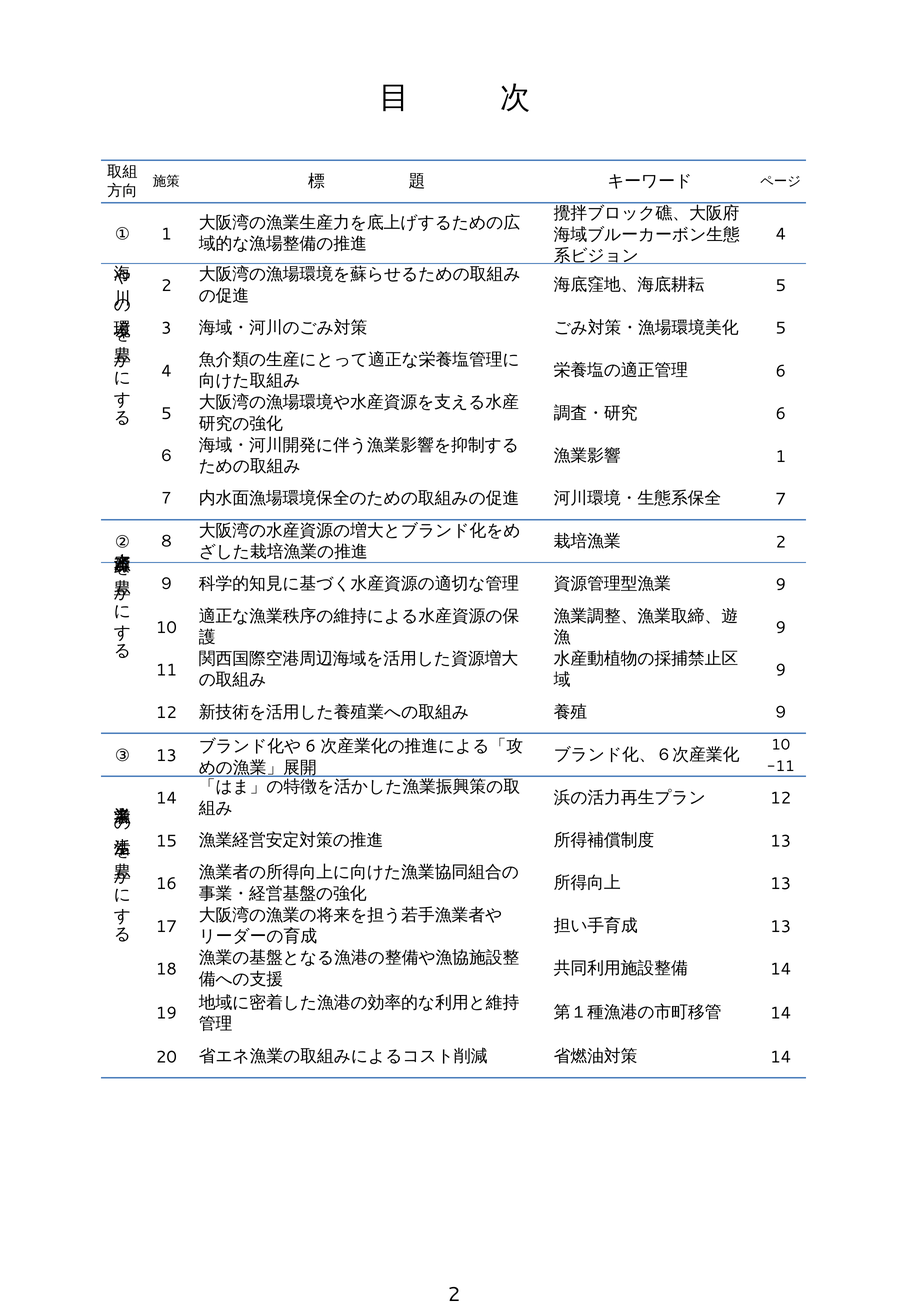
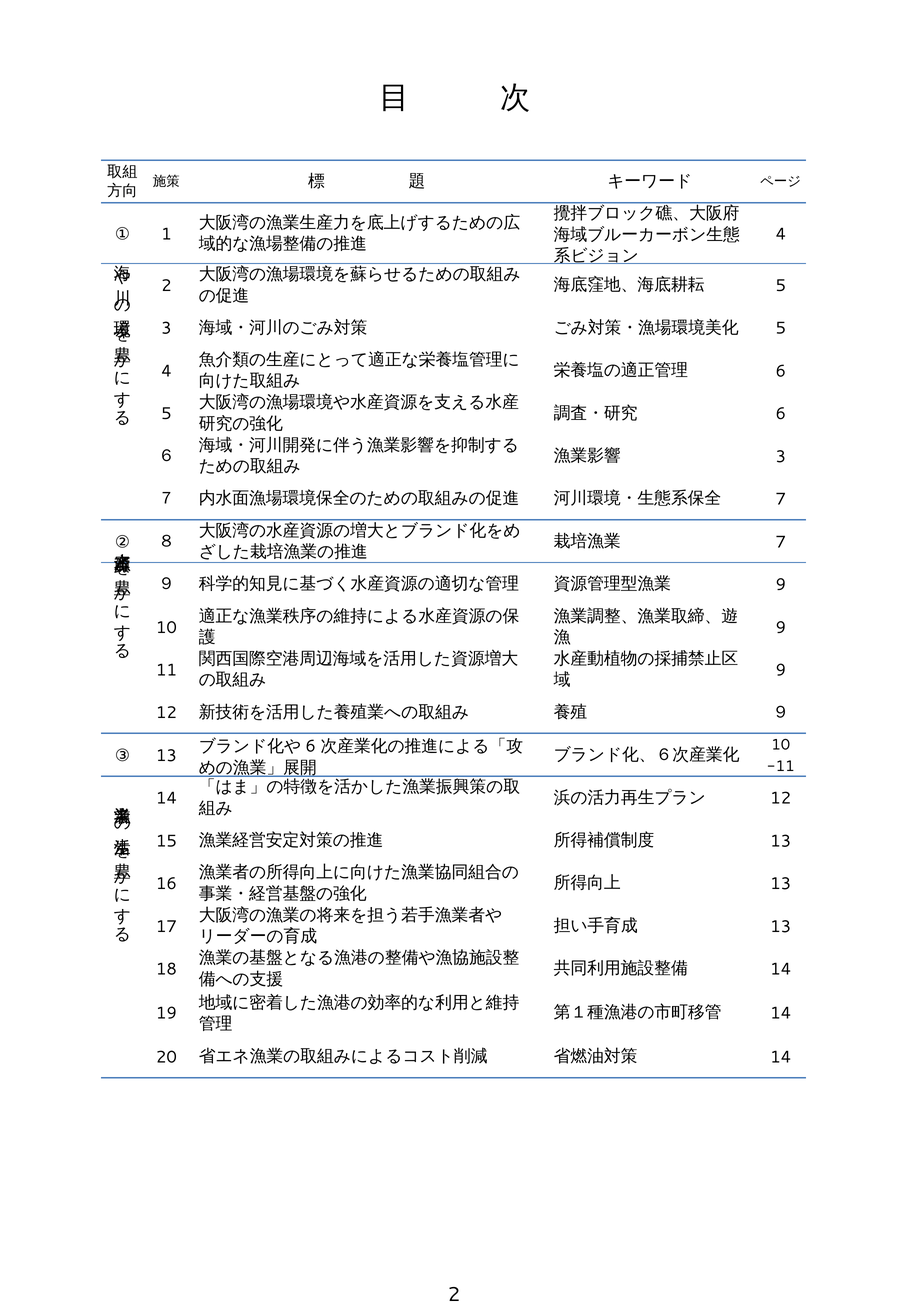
1: 1 -> 3 (781, 456)
2: 2 -> 7 (781, 542)
